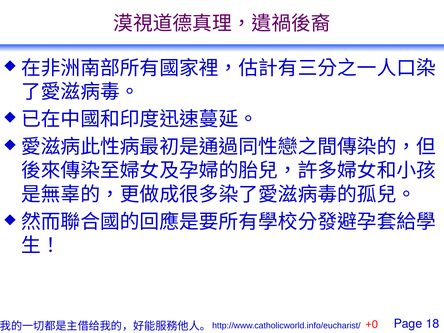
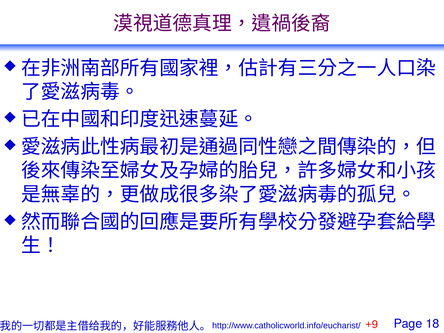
+0: +0 -> +9 (372, 325)
